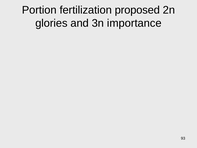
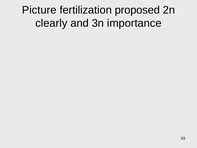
Portion: Portion -> Picture (39, 10)
glories: glories -> clearly (51, 23)
